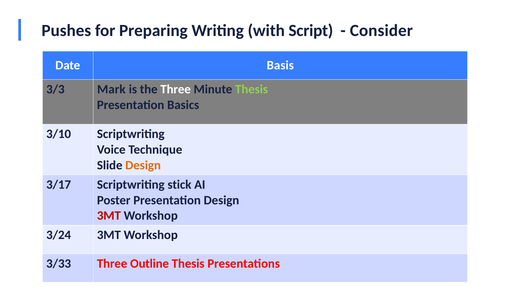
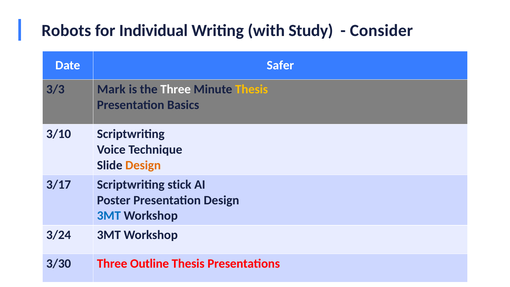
Pushes: Pushes -> Robots (66, 30)
Preparing: Preparing -> Individual (153, 30)
Script: Script -> Study (311, 30)
Basis: Basis -> Safer (280, 65)
Thesis colour: light green -> yellow (252, 89)
3MT colour: red -> blue (109, 216)
3/33: 3/33 -> 3/30 (59, 263)
